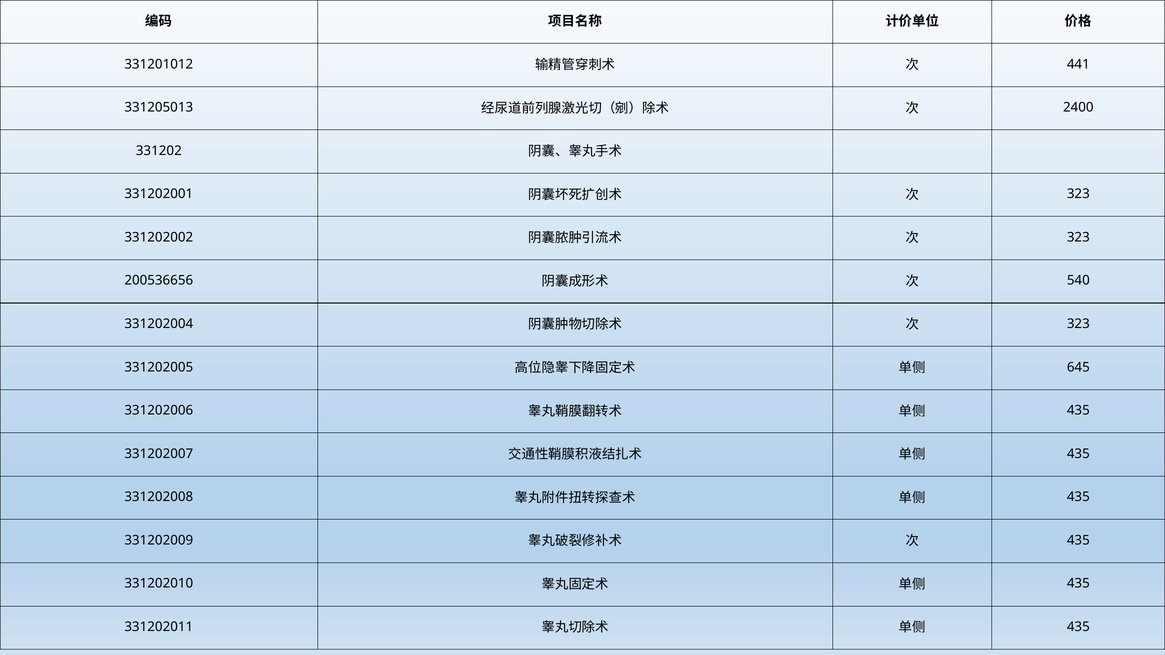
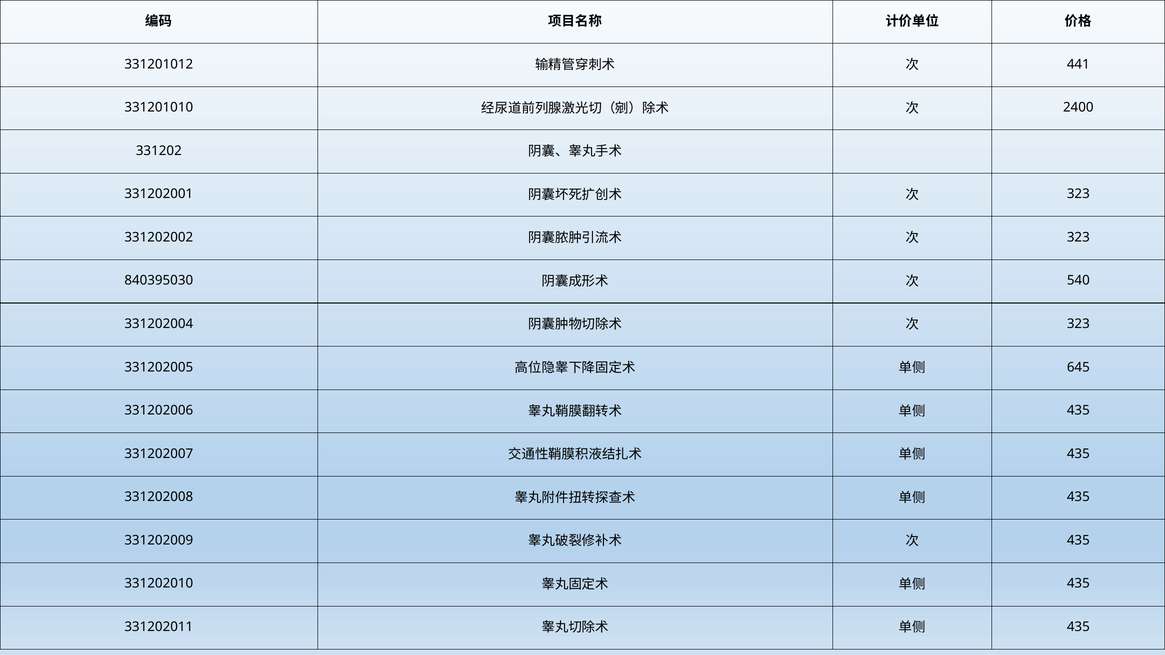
331205013: 331205013 -> 331201010 (159, 107)
200536656: 200536656 -> 840395030 (159, 281)
